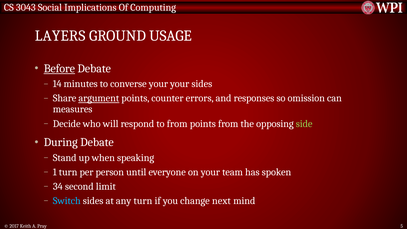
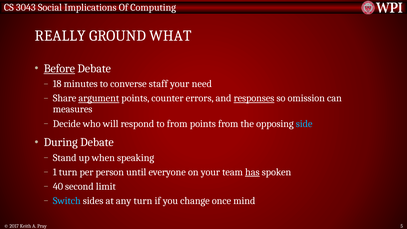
LAYERS: LAYERS -> REALLY (60, 36)
USAGE: USAGE -> WHAT (170, 36)
14: 14 -> 18 (57, 84)
converse your: your -> staff (158, 84)
your sides: sides -> need (202, 84)
responses underline: none -> present (254, 98)
side colour: light green -> light blue (304, 124)
has underline: none -> present (252, 172)
34: 34 -> 40 (58, 186)
next: next -> once (221, 201)
